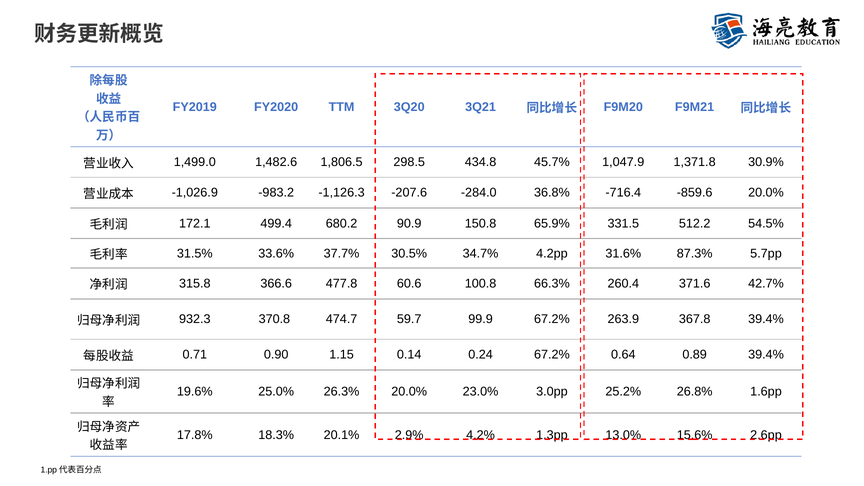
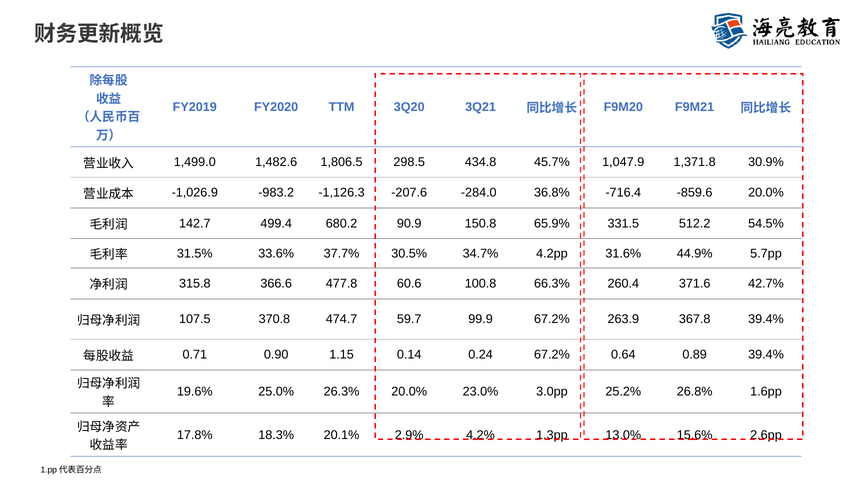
172.1: 172.1 -> 142.7 (195, 223)
87.3%: 87.3% -> 44.9% (695, 253)
932.3: 932.3 -> 107.5 (195, 319)
